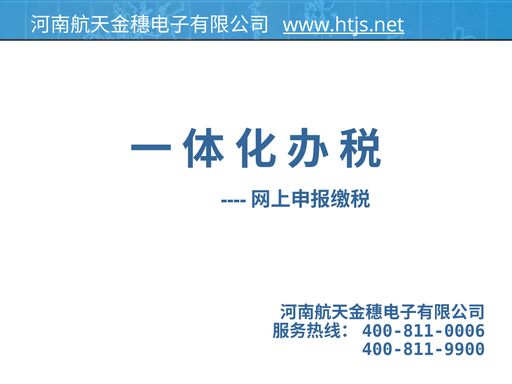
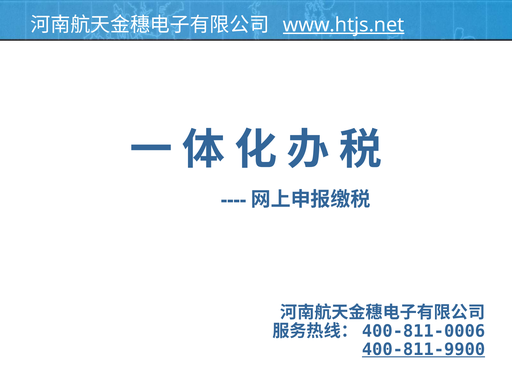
400-811-9900 underline: none -> present (424, 349)
